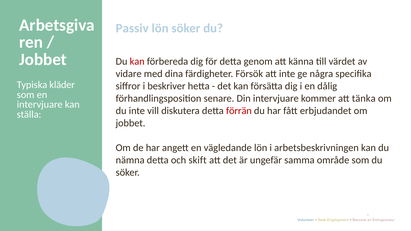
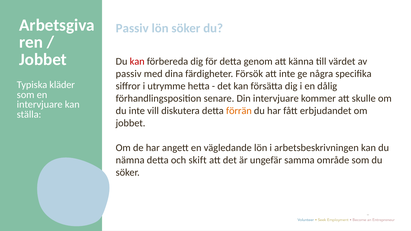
vidare: vidare -> passiv (129, 74)
beskriver: beskriver -> utrymme (166, 86)
tänka: tänka -> skulle (364, 98)
förrän colour: red -> orange (239, 111)
